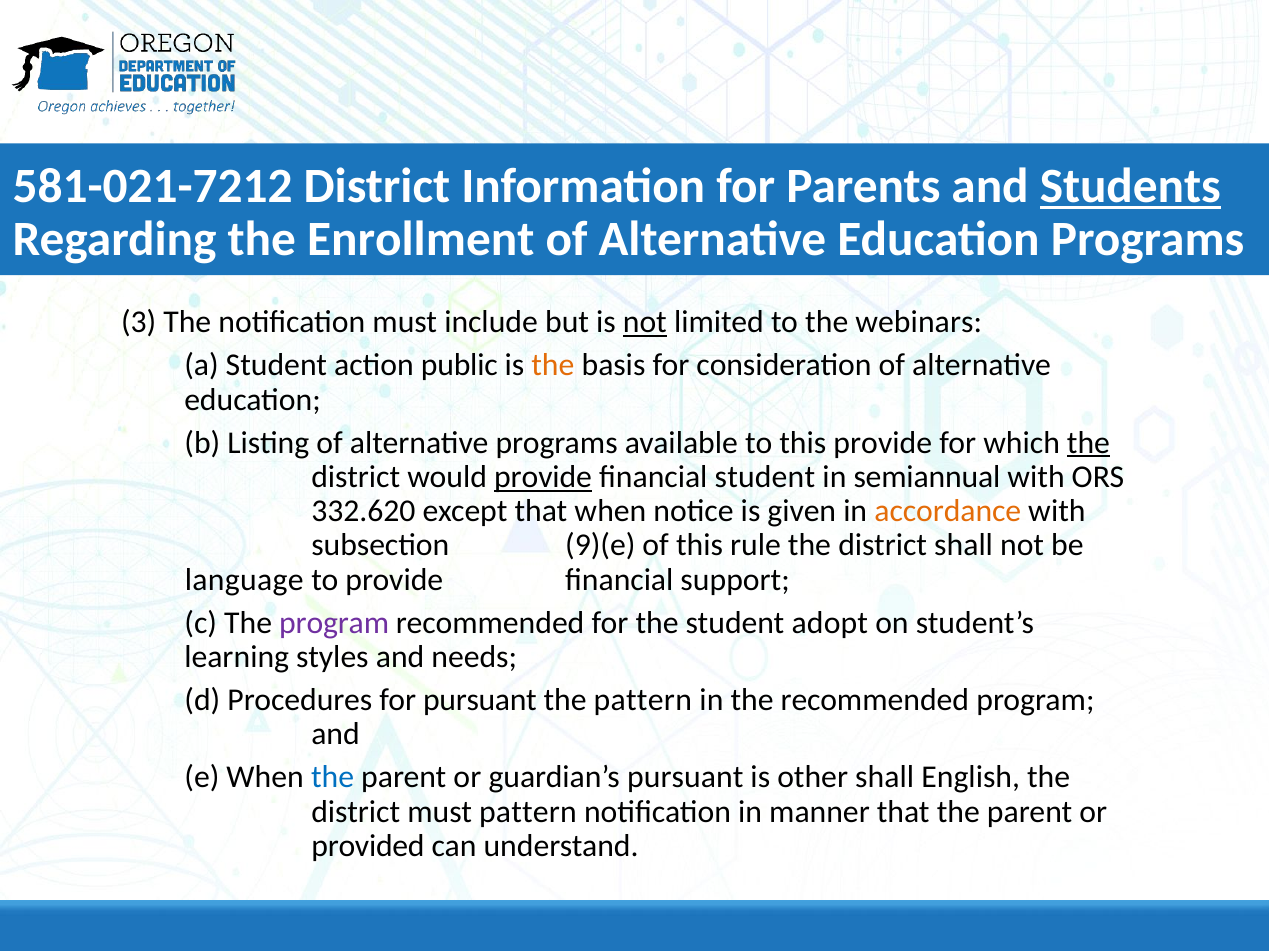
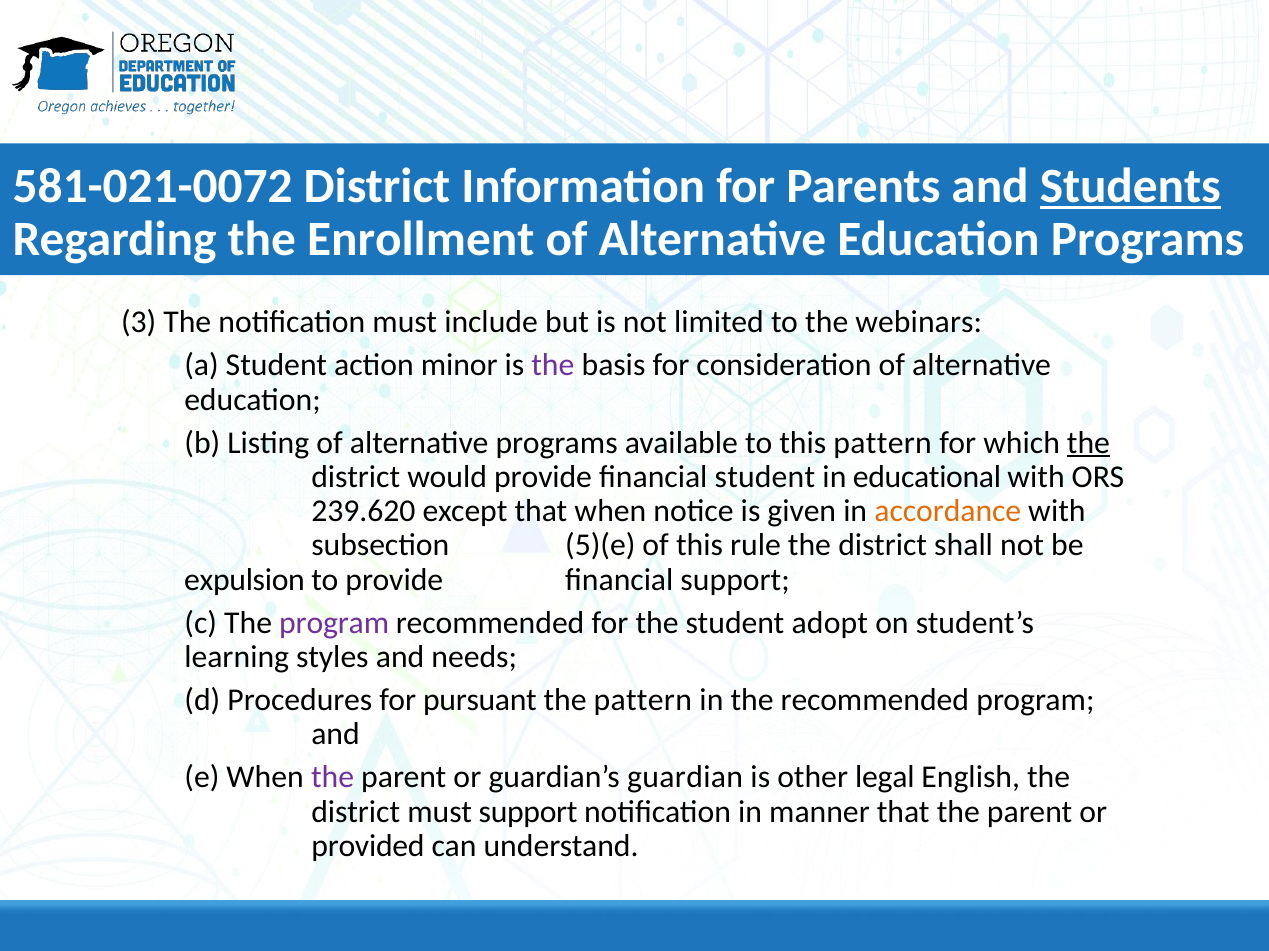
581-021-7212: 581-021-7212 -> 581-021-0072 (153, 186)
not underline: present -> none (645, 323)
public: public -> minor (459, 366)
the colour: orange -> purple (553, 366)
this provide: provide -> pattern (883, 443)
provide underline: present -> none (543, 477)
semiannual: semiannual -> educational (927, 477)
332.620: 332.620 -> 239.620 (363, 512)
9)(e: 9)(e -> 5)(e (600, 546)
language: language -> expulsion (245, 580)
the colour: blue -> purple (333, 778)
guardian’s pursuant: pursuant -> guardian (685, 778)
other shall: shall -> legal (885, 778)
must pattern: pattern -> support (528, 812)
